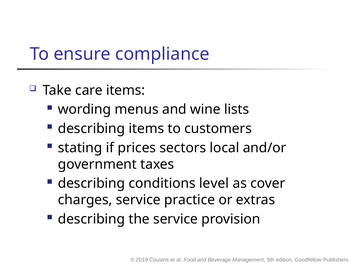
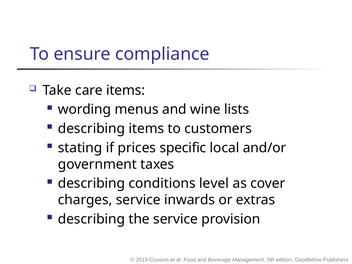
sectors: sectors -> specific (183, 148)
practice: practice -> inwards (190, 200)
